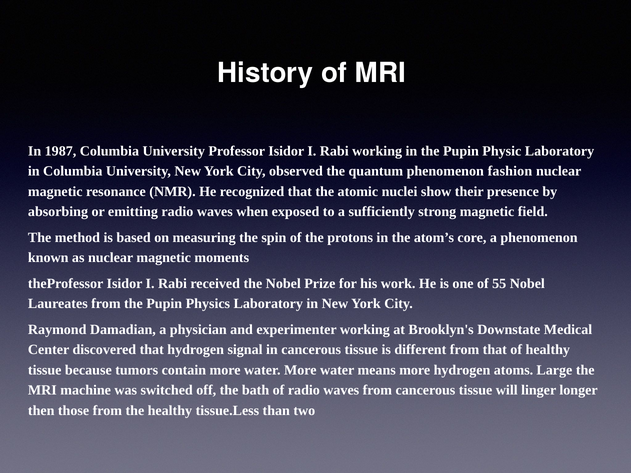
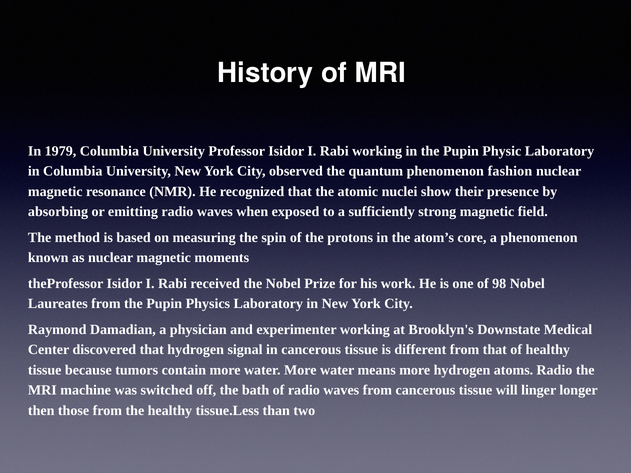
1987: 1987 -> 1979 (61, 151)
55: 55 -> 98 (499, 284)
atoms Large: Large -> Radio (554, 370)
